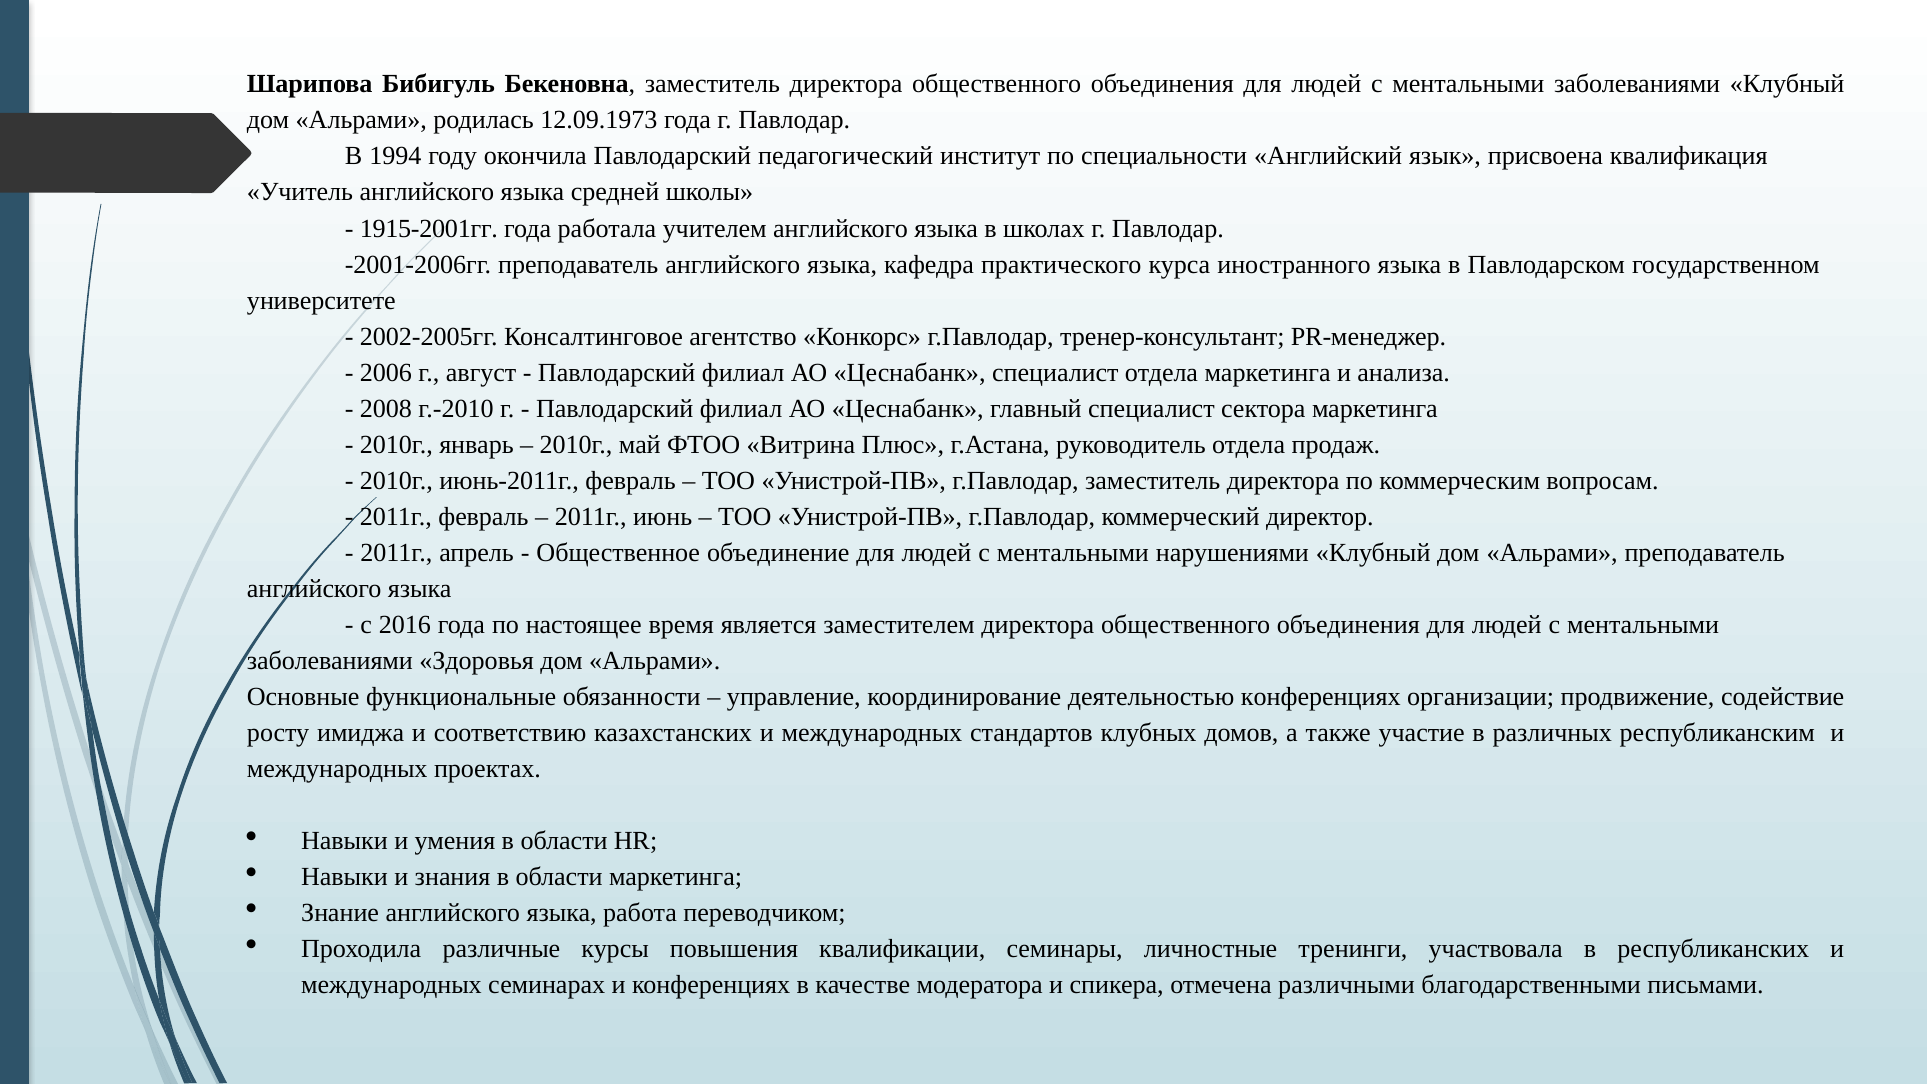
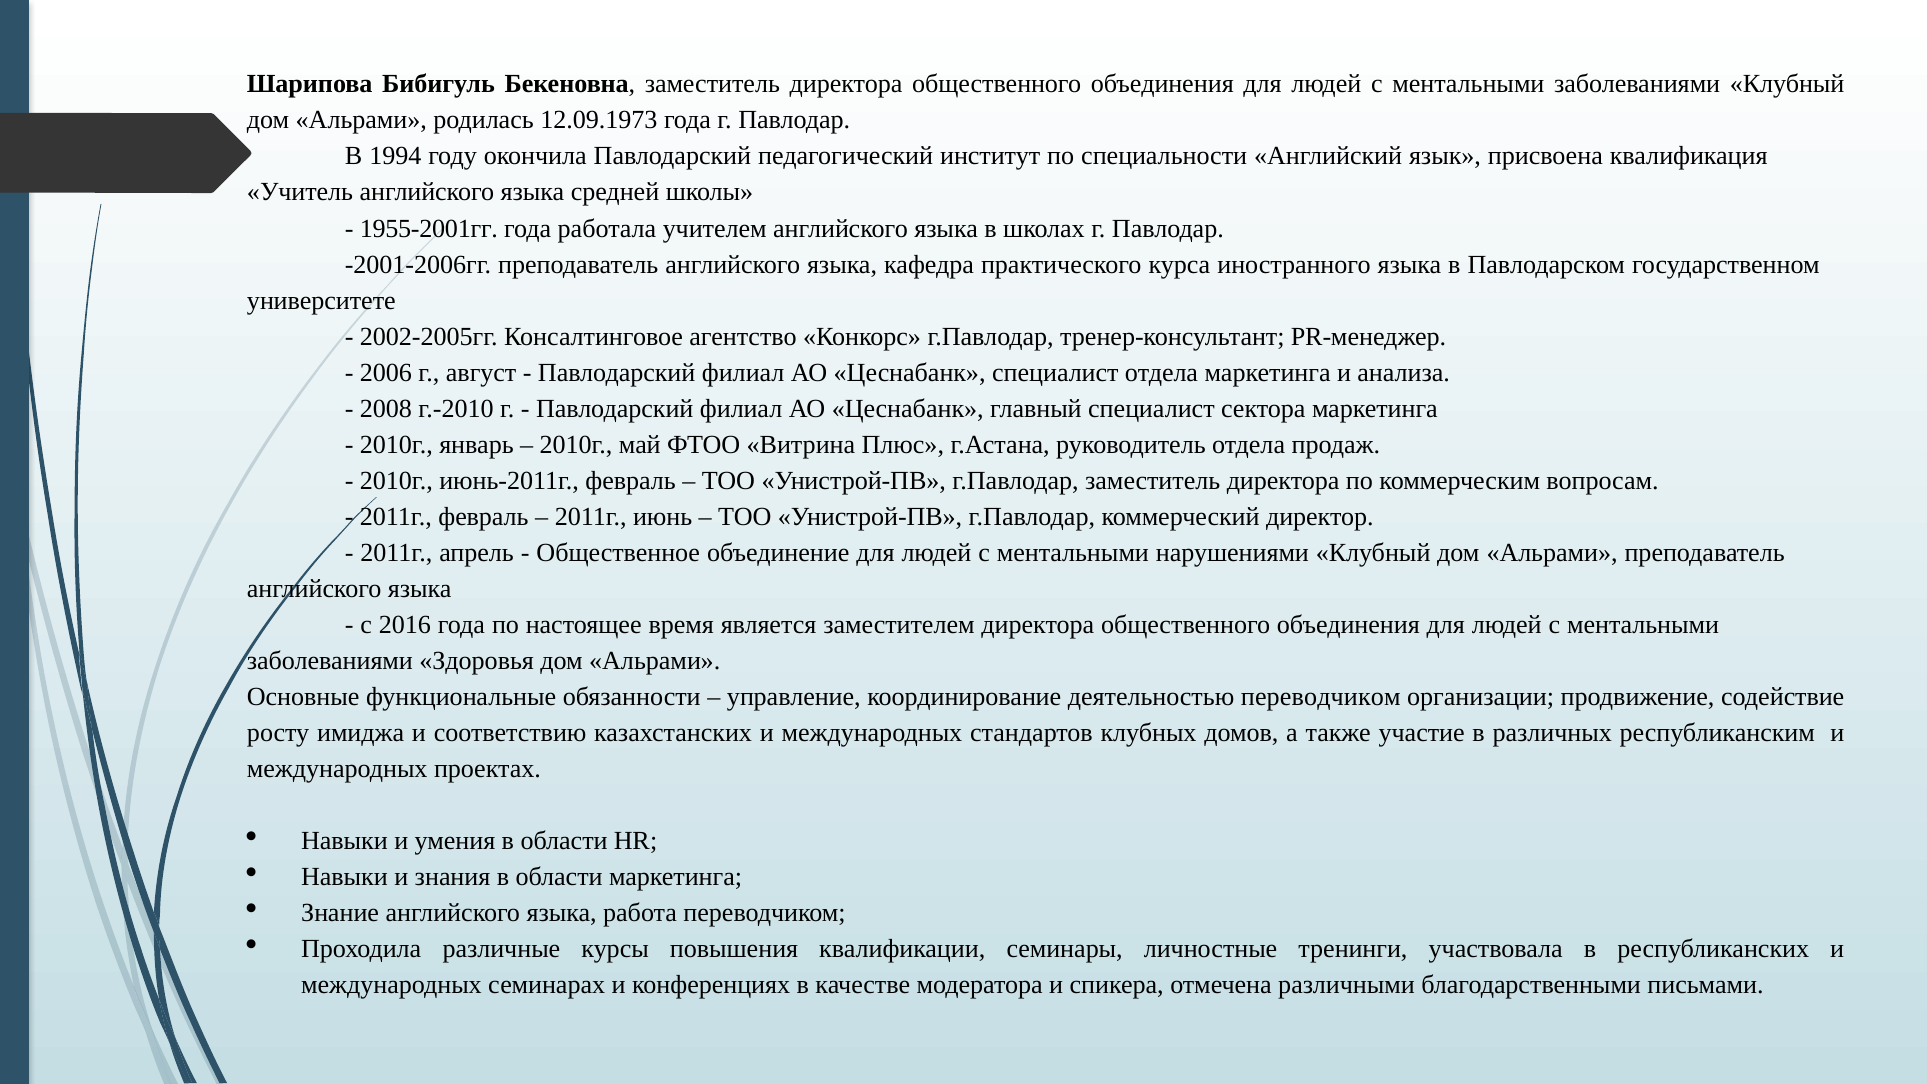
1915-2001гг: 1915-2001гг -> 1955-2001гг (429, 228)
деятельностью конференциях: конференциях -> переводчиком (1321, 697)
